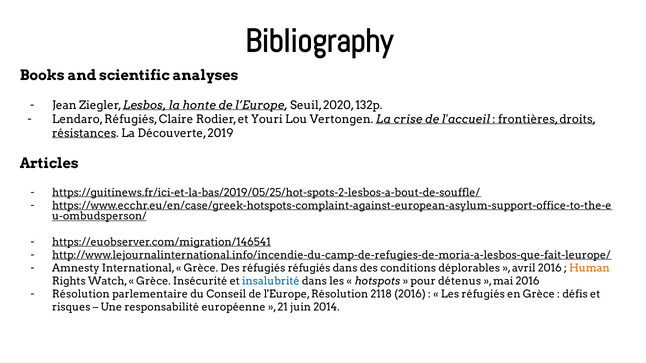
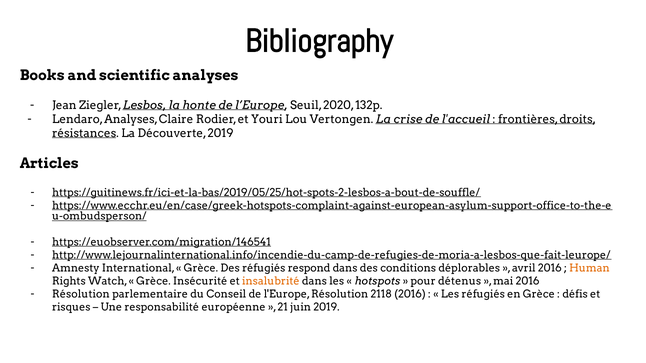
Lendaro Réfugiés: Réfugiés -> Analyses (131, 119)
réfugiés réfugiés: réfugiés -> respond (309, 269)
insalubrité colour: blue -> orange (271, 281)
juin 2014: 2014 -> 2019 (326, 307)
